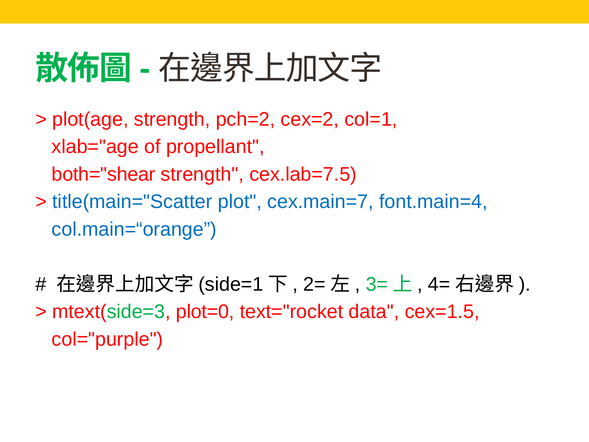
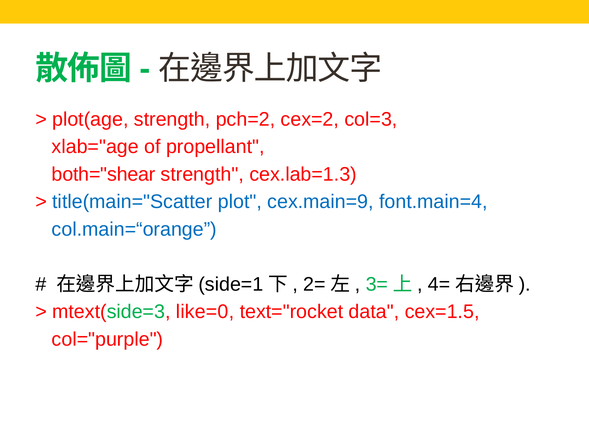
col=1: col=1 -> col=3 (371, 119)
cex.lab=7.5: cex.lab=7.5 -> cex.lab=1.3 (303, 174)
cex.main=7: cex.main=7 -> cex.main=9 (320, 202)
plot=0: plot=0 -> like=0 (205, 312)
